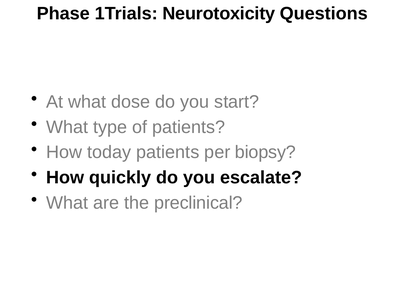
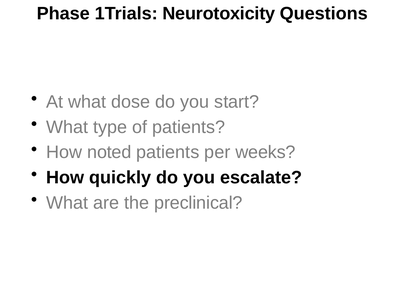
today: today -> noted (109, 152)
biopsy: biopsy -> weeks (265, 152)
